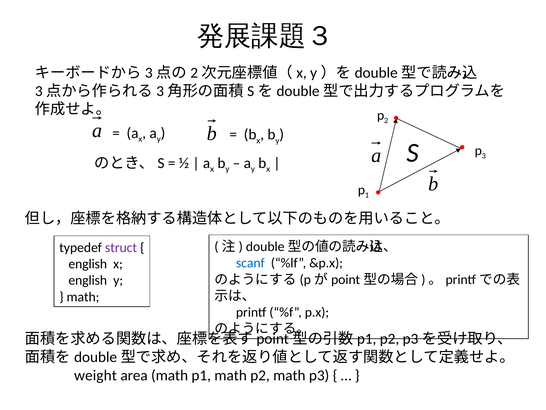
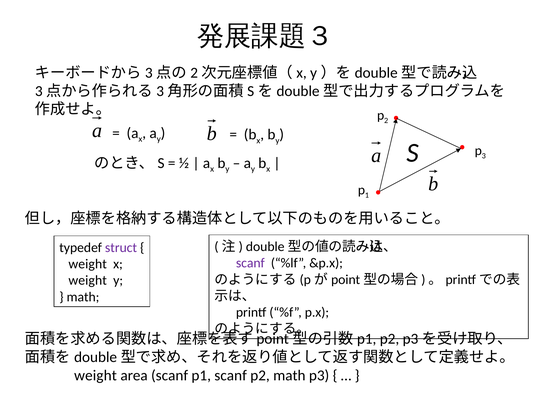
scanf colour: blue -> purple (250, 263)
english: english -> weight (88, 264)
english: english -> weight (88, 280)
area math: math -> scanf (170, 375)
p1 math: math -> scanf (231, 375)
